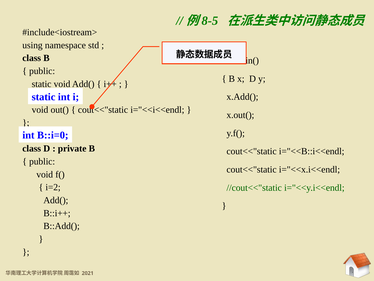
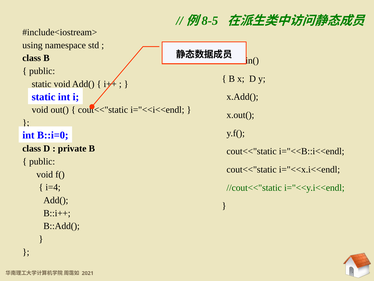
i=2: i=2 -> i=4 (53, 187)
